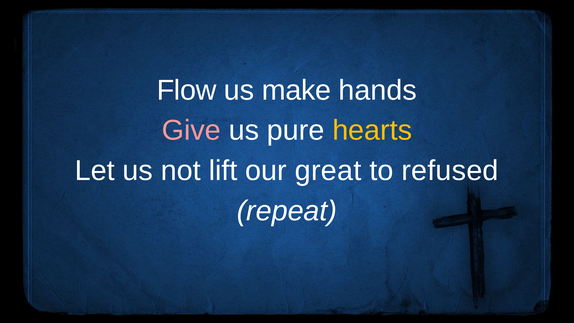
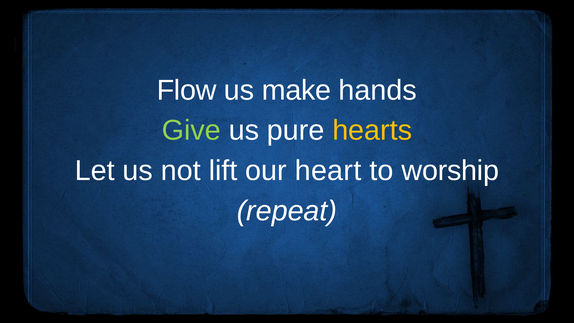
Give colour: pink -> light green (191, 130)
great: great -> heart (328, 171)
refused: refused -> worship (450, 171)
